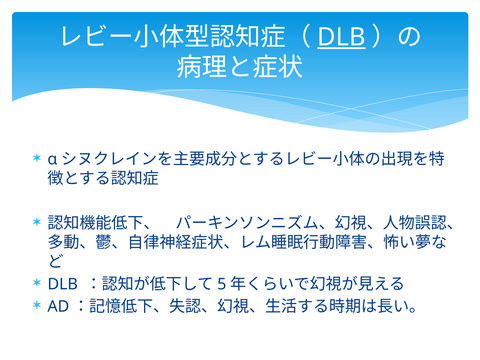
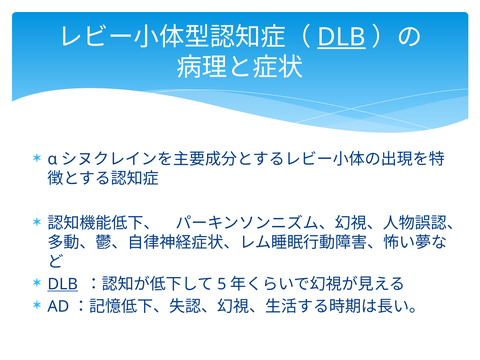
DLB underline: none -> present (63, 284)
